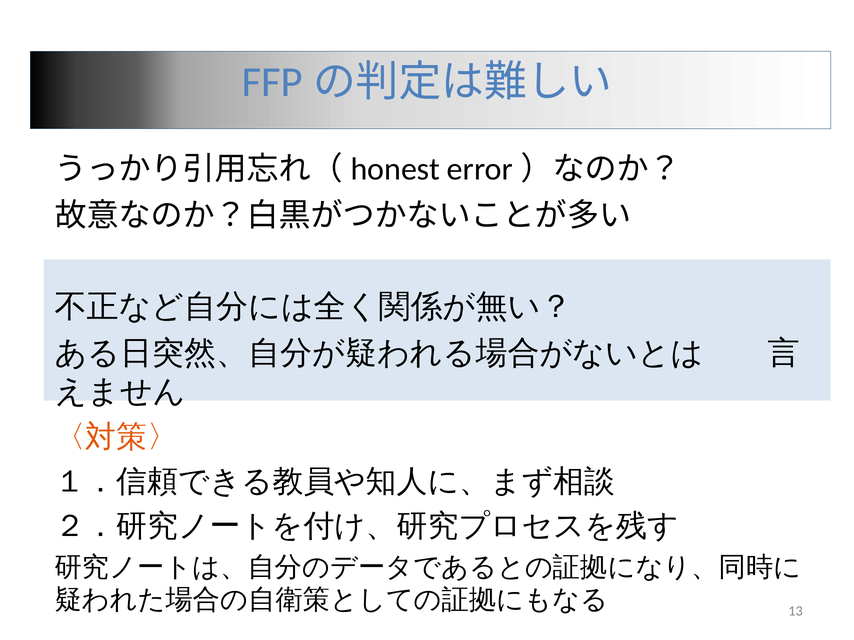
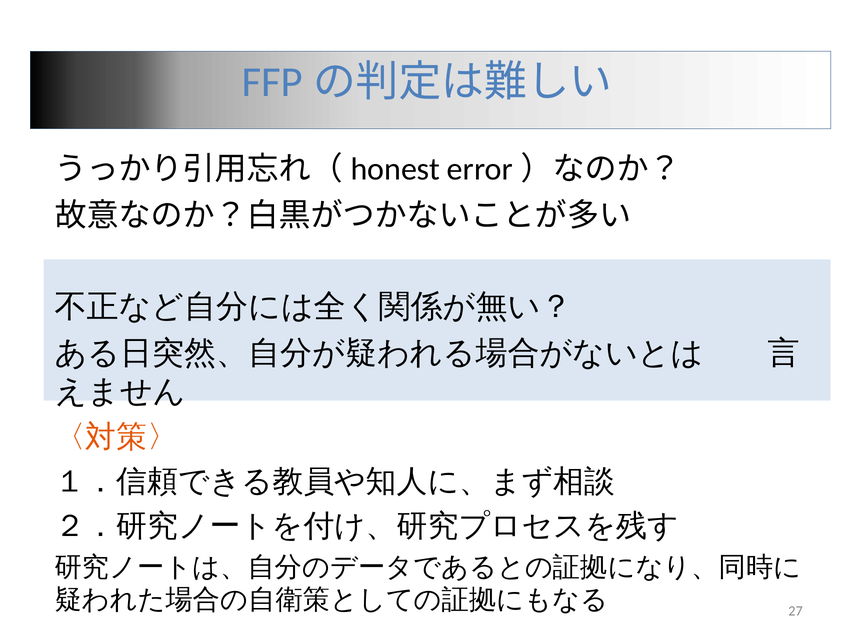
13: 13 -> 27 (796, 612)
